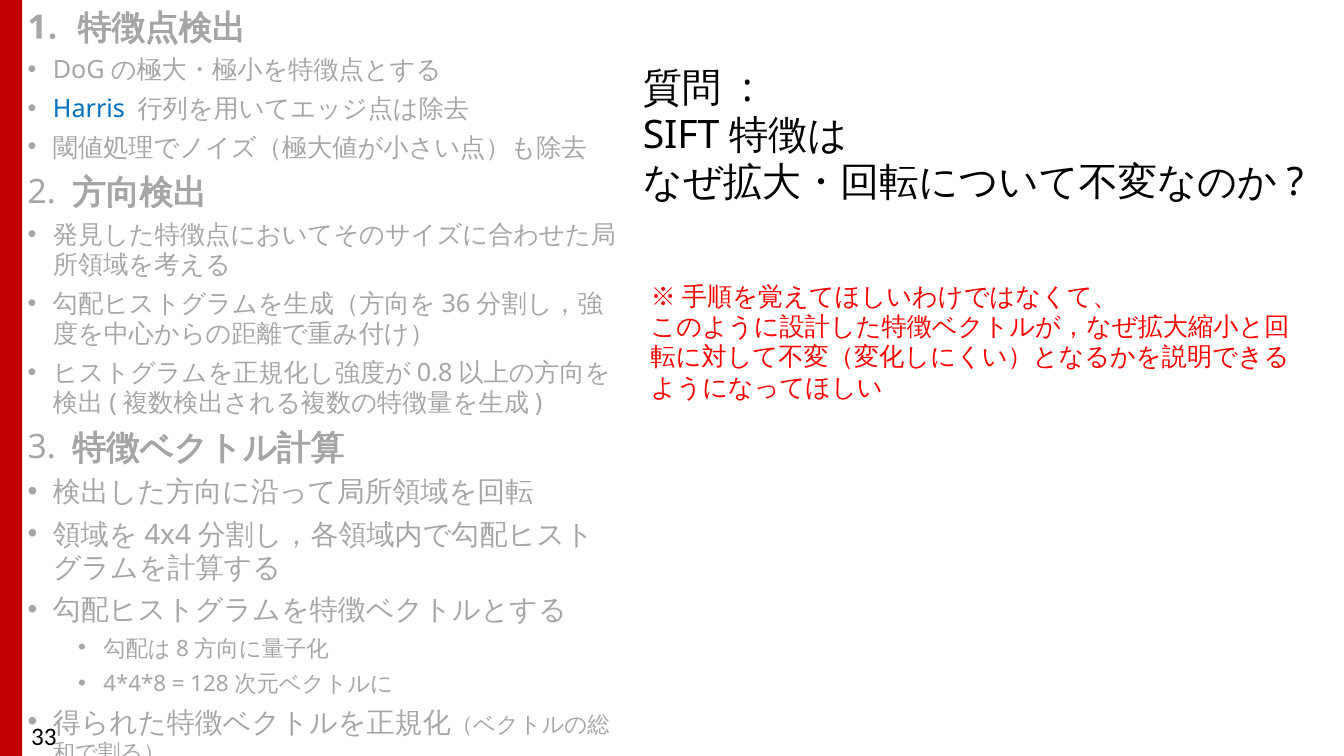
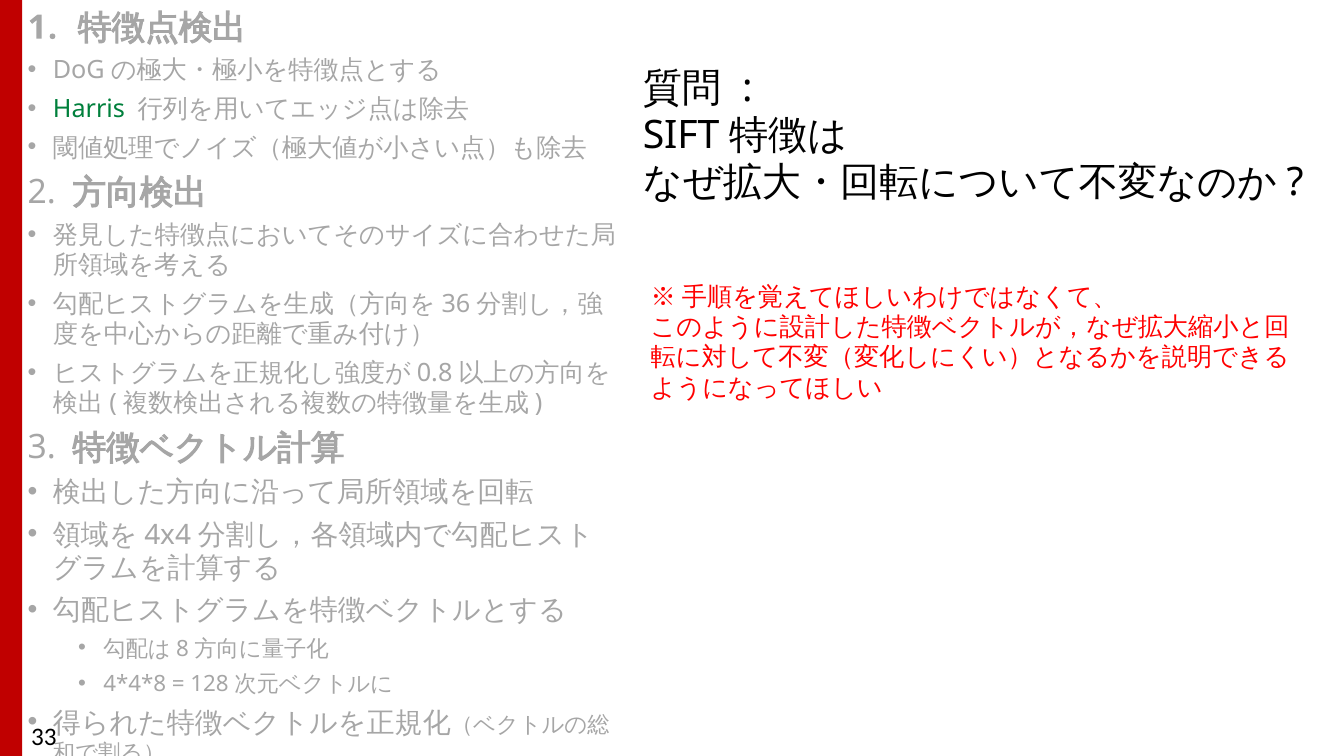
Harris colour: blue -> green (89, 109)
